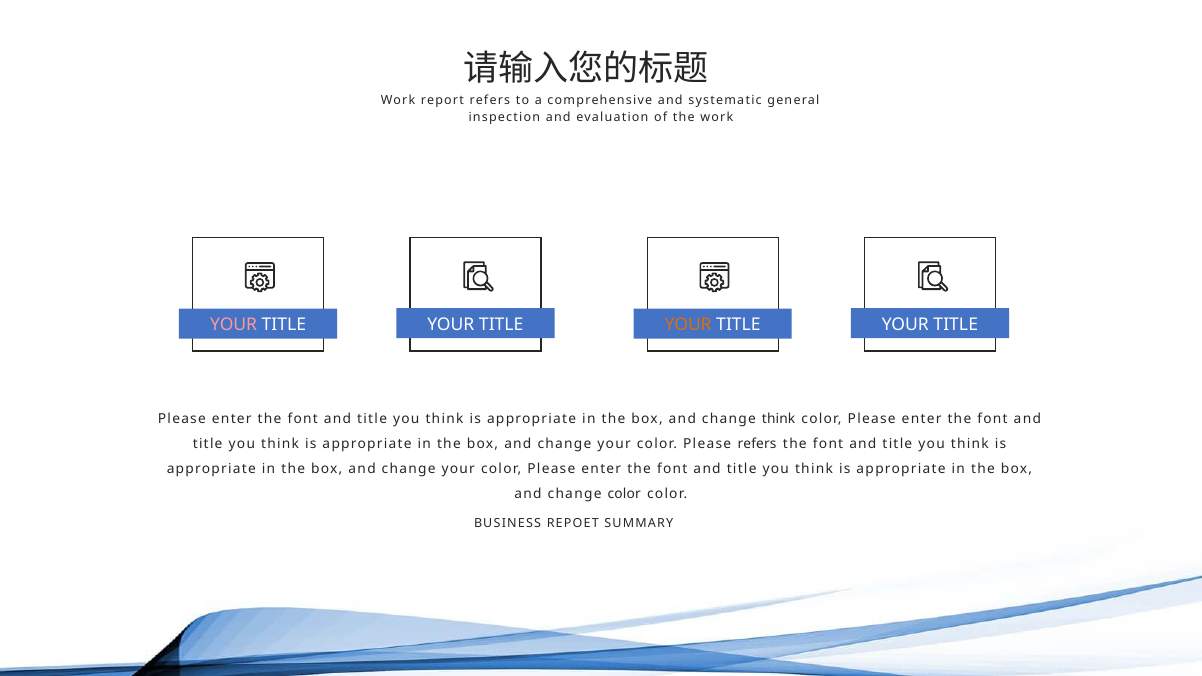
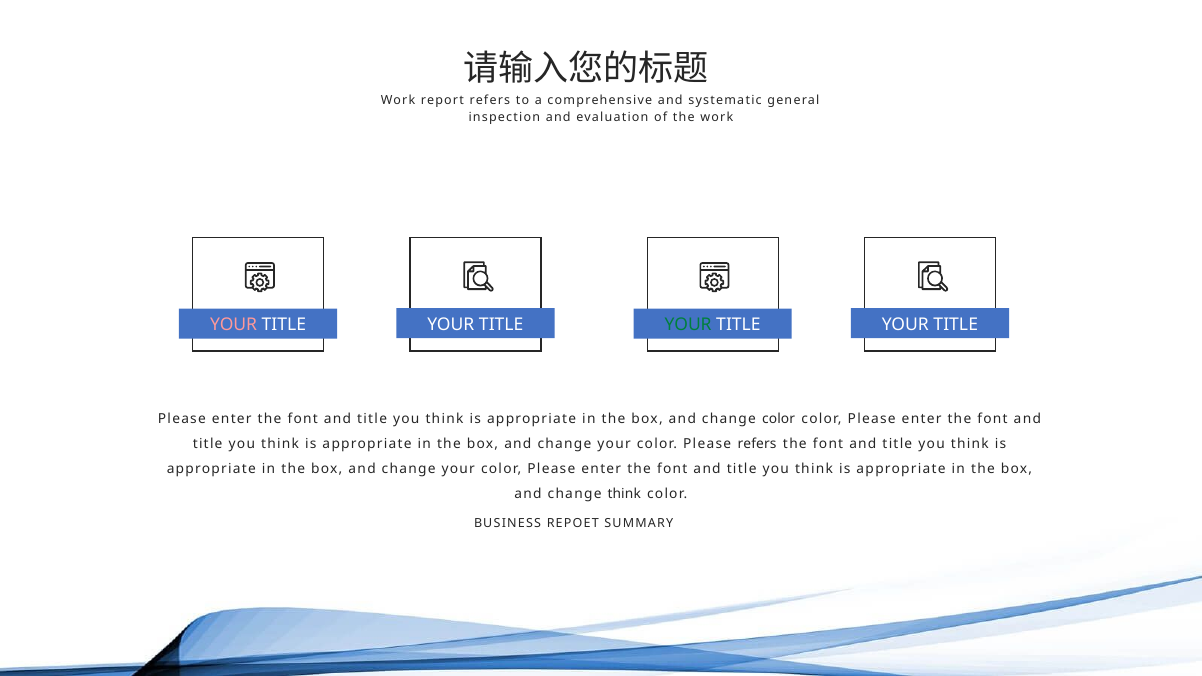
YOUR colour: orange -> green (688, 325)
change think: think -> color (779, 419)
change color: color -> think (624, 494)
